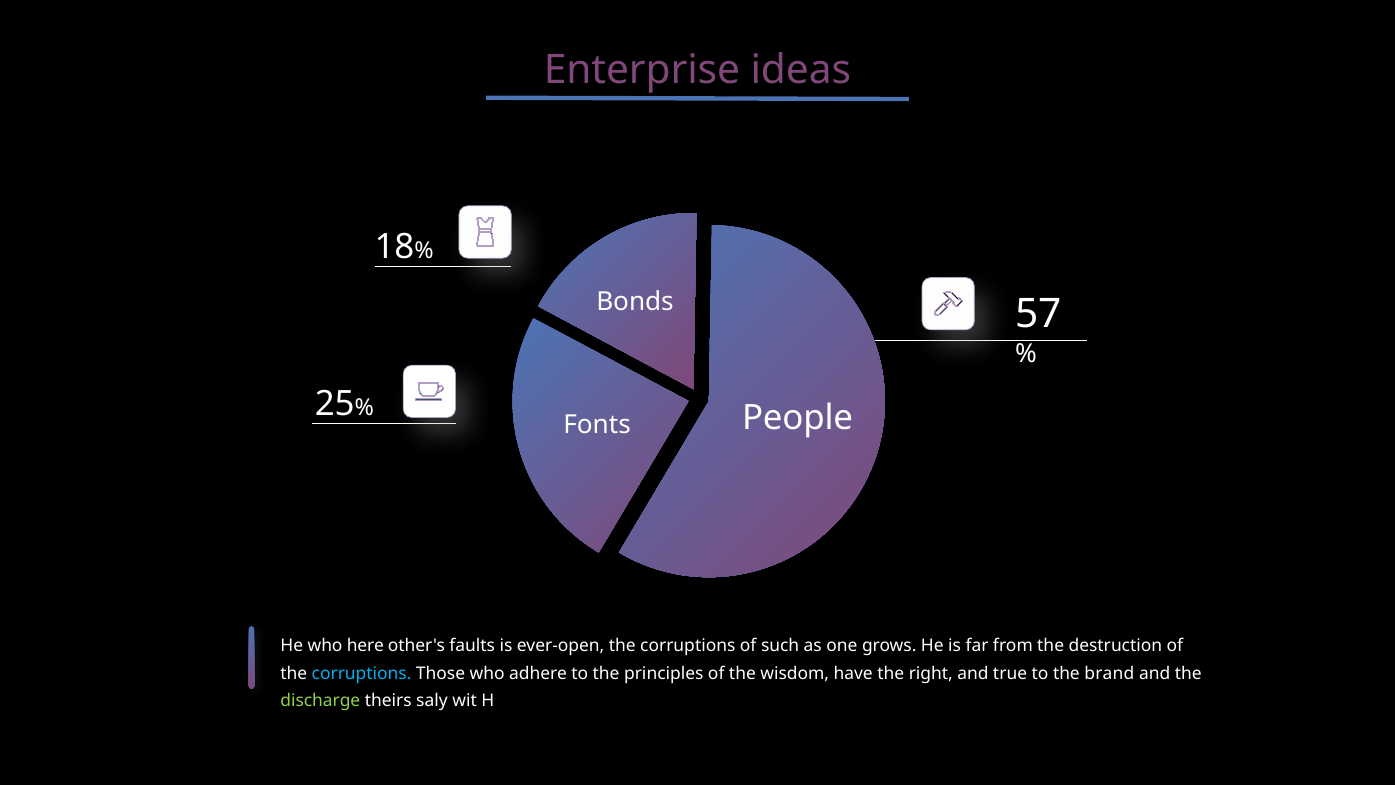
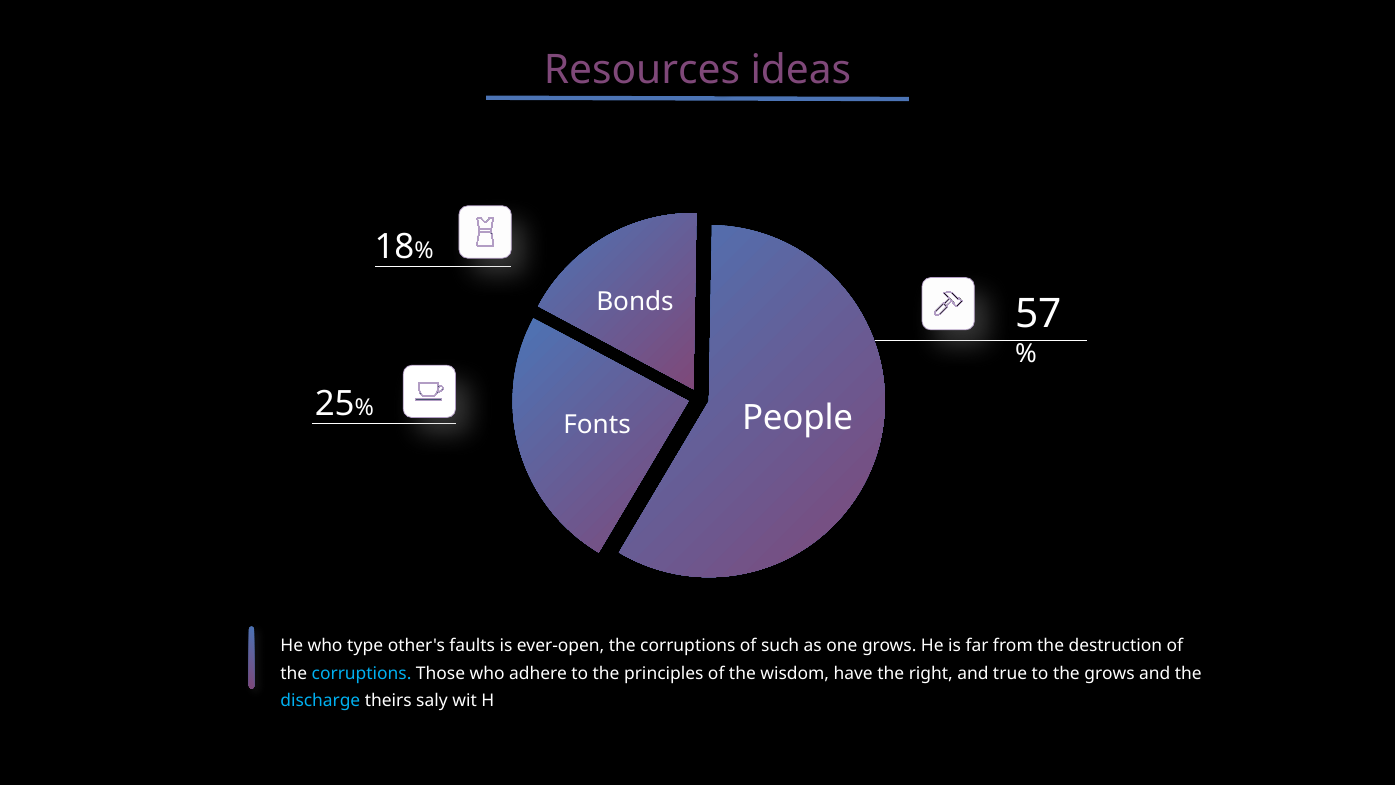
Enterprise: Enterprise -> Resources (642, 70)
here: here -> type (365, 646)
brand: brand -> grows (1110, 673)
discharge colour: light green -> light blue (320, 700)
